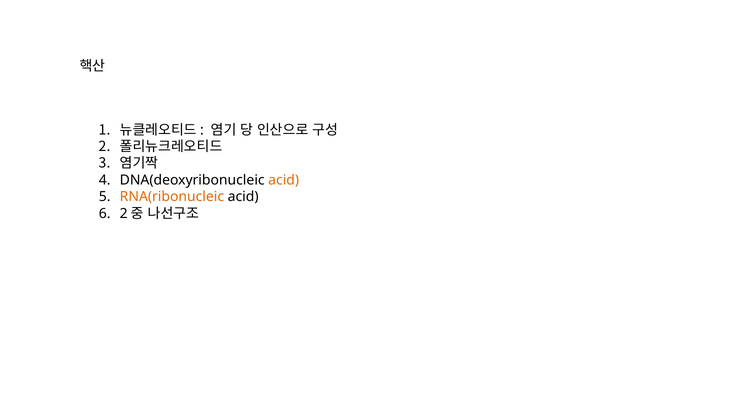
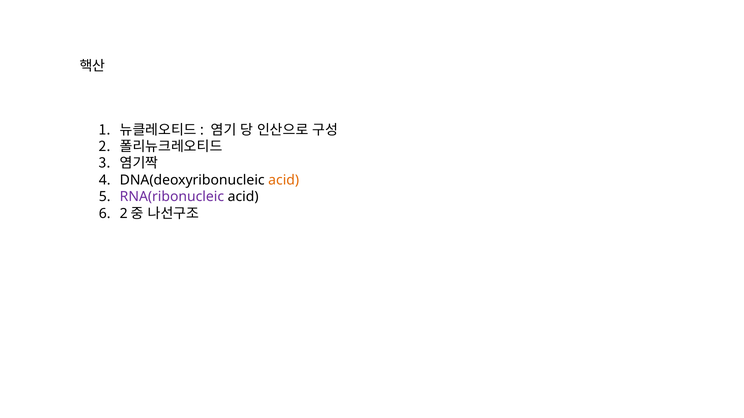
RNA(ribonucleic colour: orange -> purple (172, 197)
